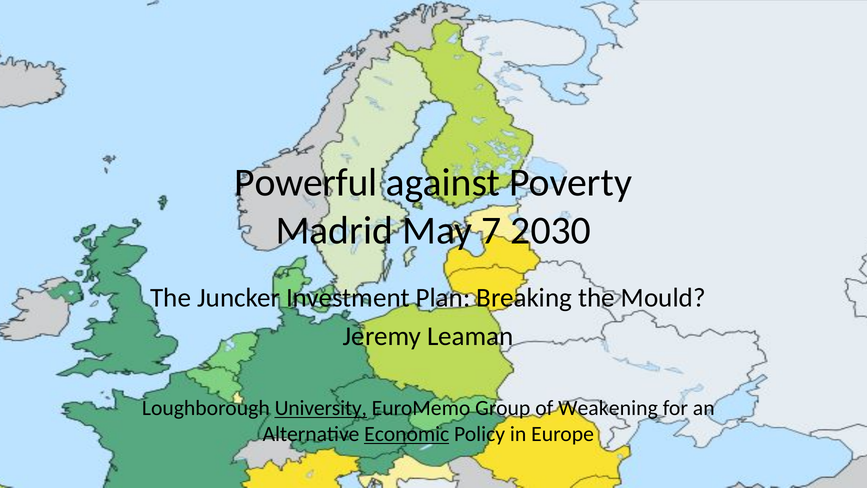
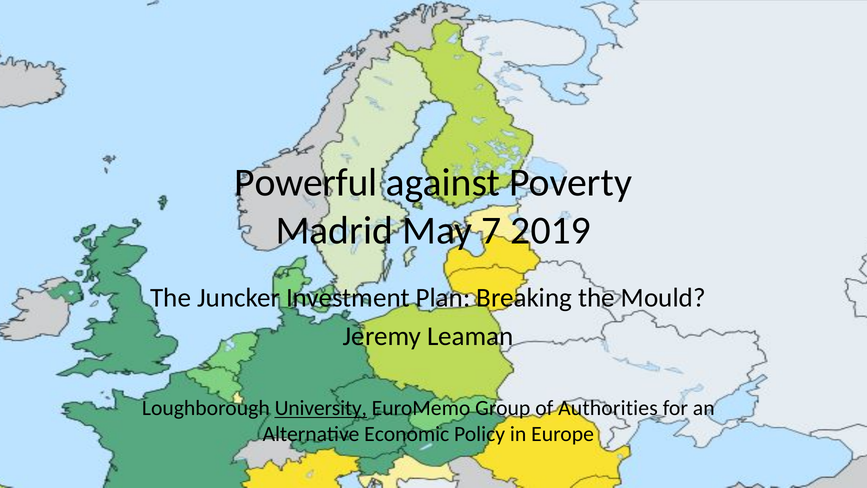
2030: 2030 -> 2019 (551, 230)
Weakening: Weakening -> Authorities (608, 408)
Economic underline: present -> none (407, 434)
